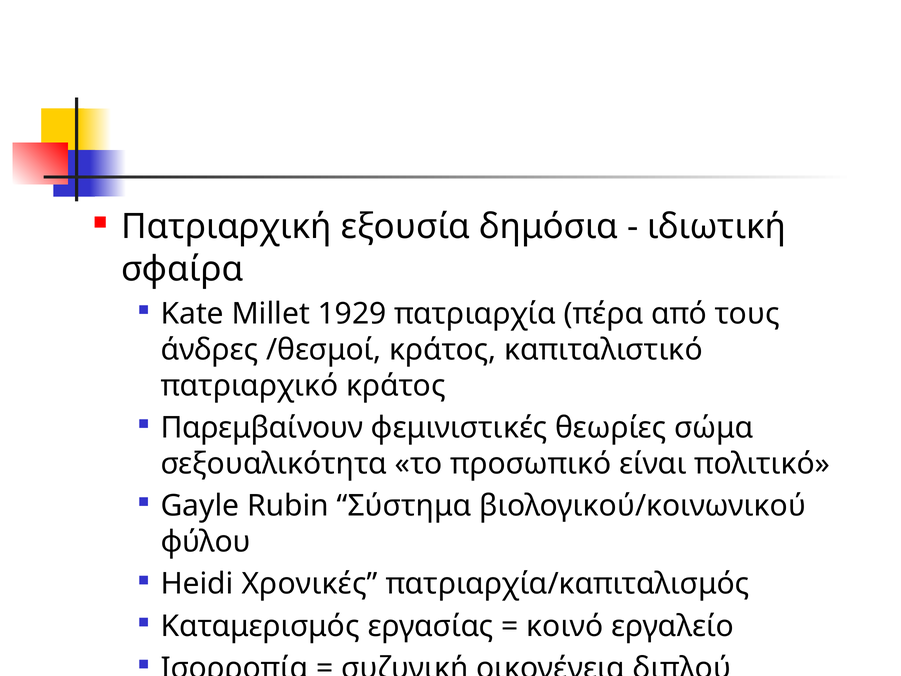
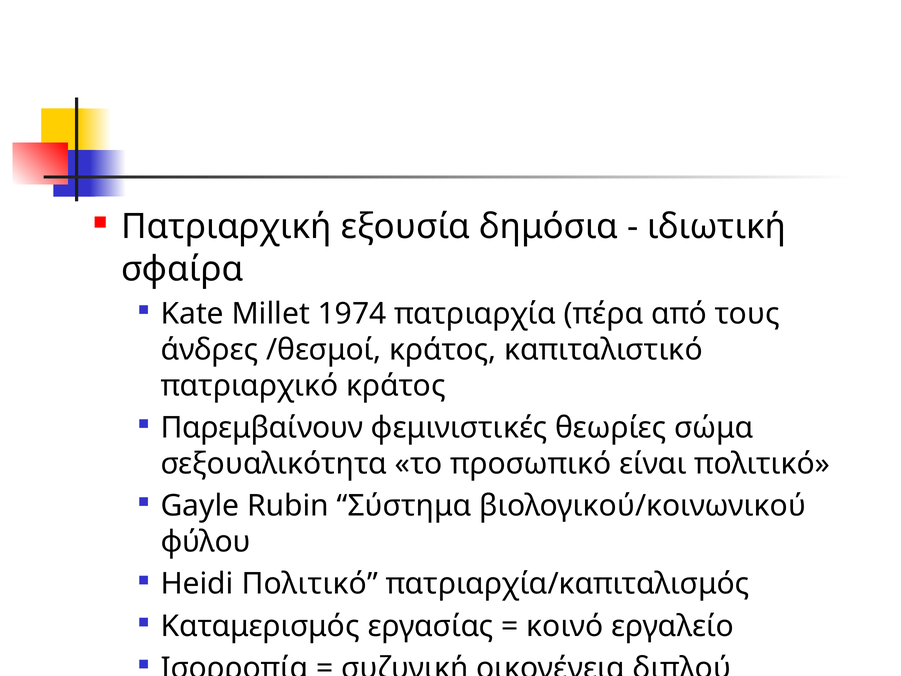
1929: 1929 -> 1974 (352, 314)
Heidi Χρονικές: Χρονικές -> Πολιτικό (310, 584)
